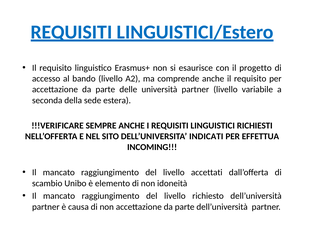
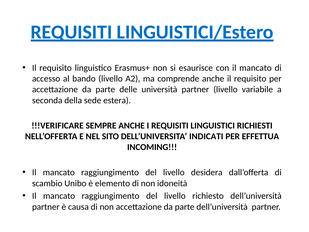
con il progetto: progetto -> mancato (255, 68)
accettati: accettati -> desidera (207, 172)
